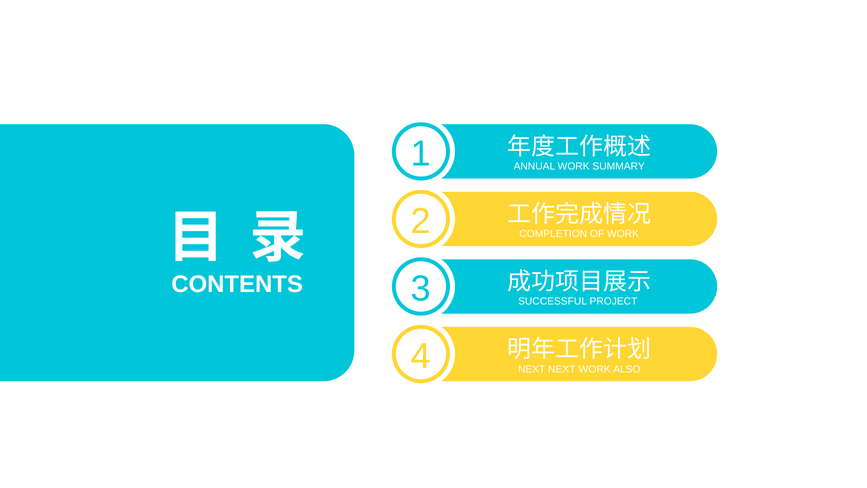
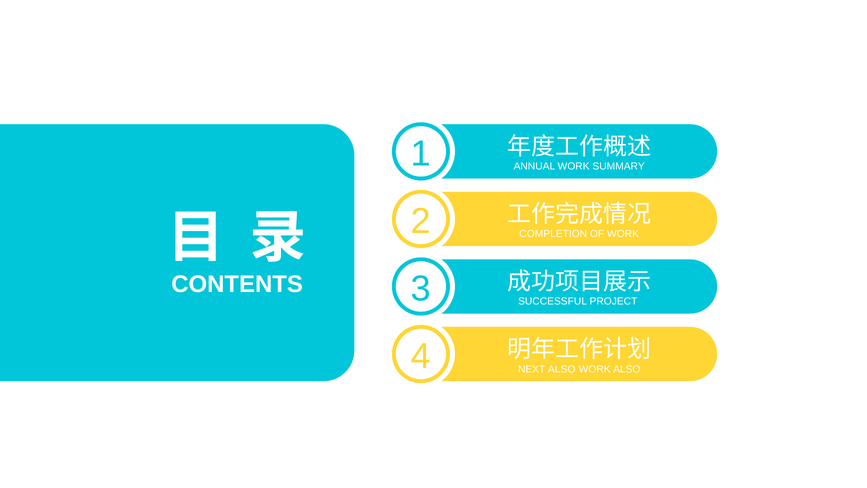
NEXT NEXT: NEXT -> ALSO (562, 369)
